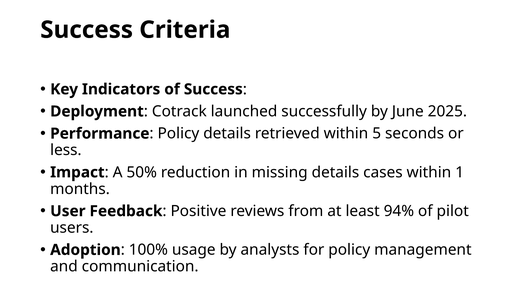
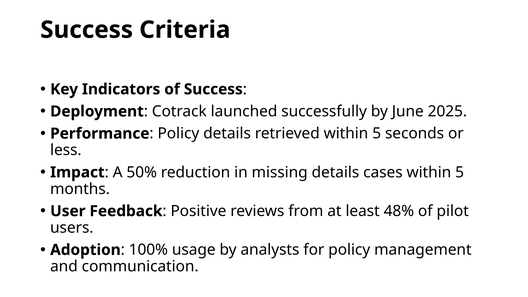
cases within 1: 1 -> 5 (460, 172)
94%: 94% -> 48% (399, 211)
